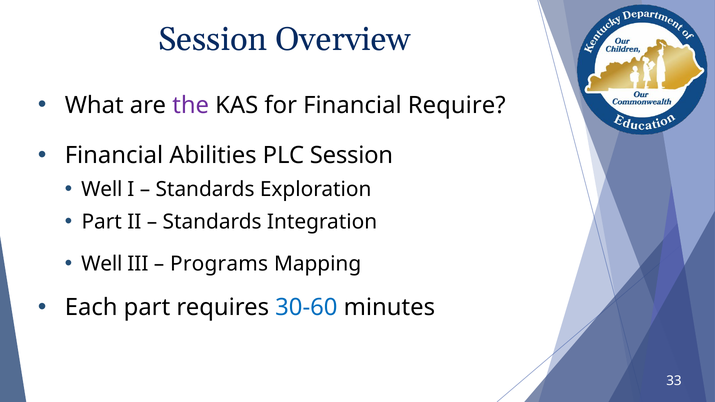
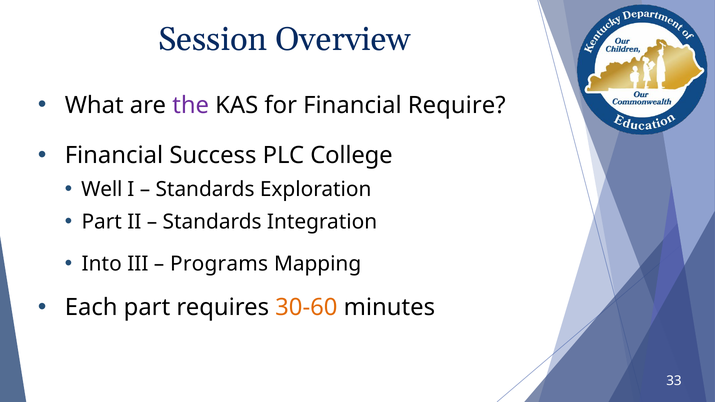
Abilities: Abilities -> Success (213, 156)
PLC Session: Session -> College (351, 156)
Well: Well -> Into (102, 264)
30-60 colour: blue -> orange (306, 308)
